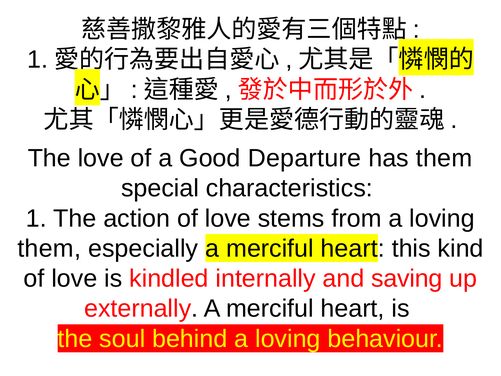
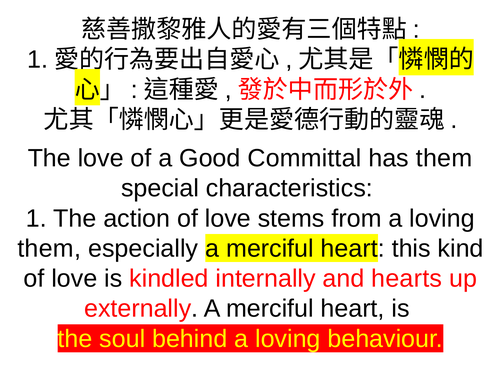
Departure: Departure -> Committal (304, 158)
saving: saving -> hearts (407, 278)
